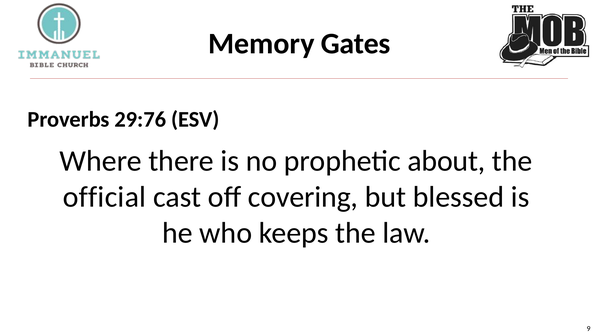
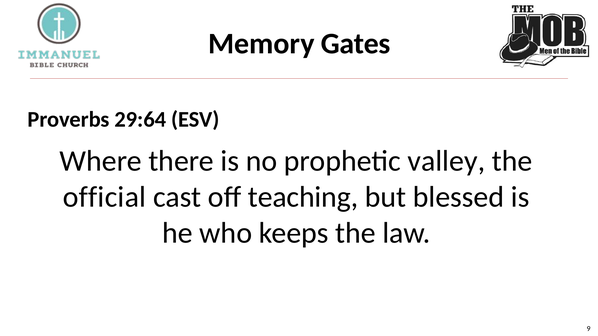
29:76: 29:76 -> 29:64 (140, 120)
about: about -> valley (446, 161)
covering: covering -> teaching (303, 197)
